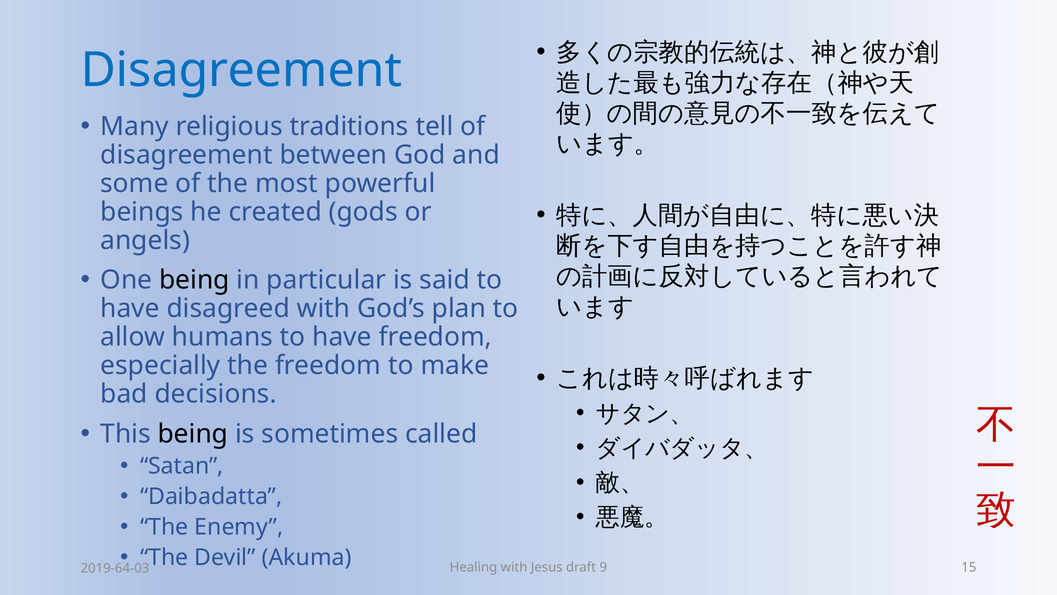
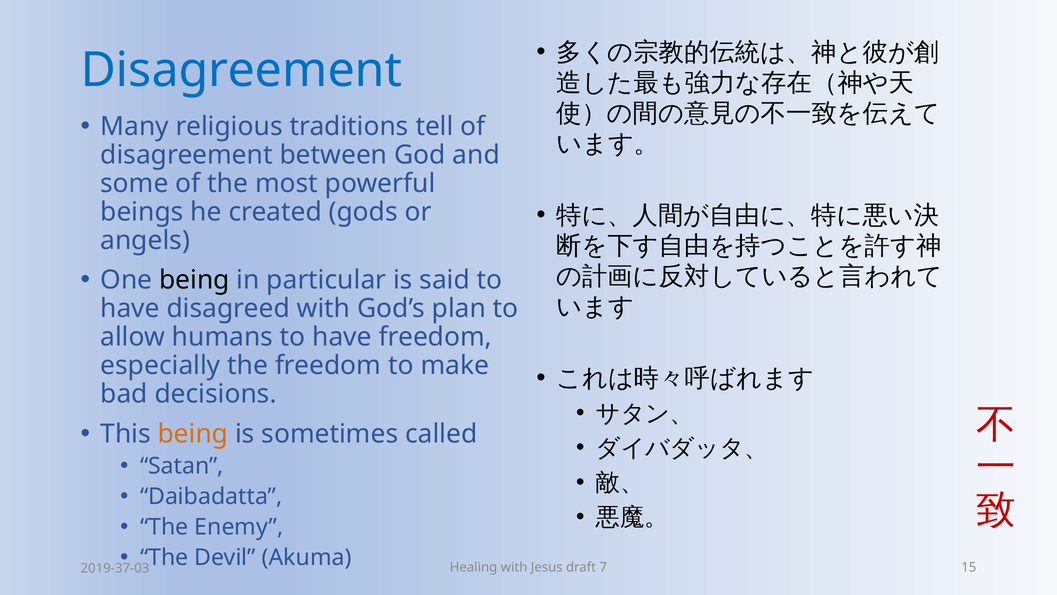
being colour: black -> orange (193, 433)
9: 9 -> 7 (603, 567)
2019-64-03: 2019-64-03 -> 2019-37-03 (115, 568)
